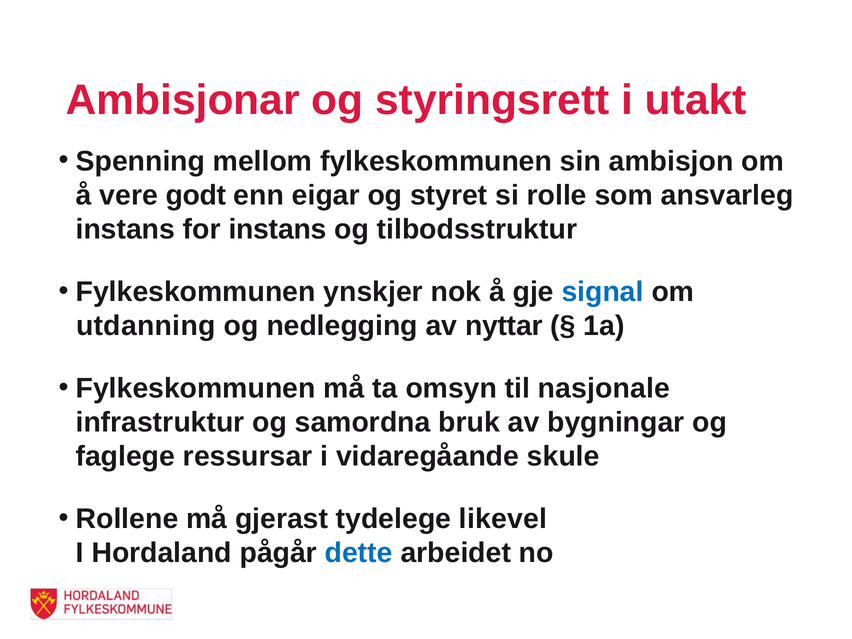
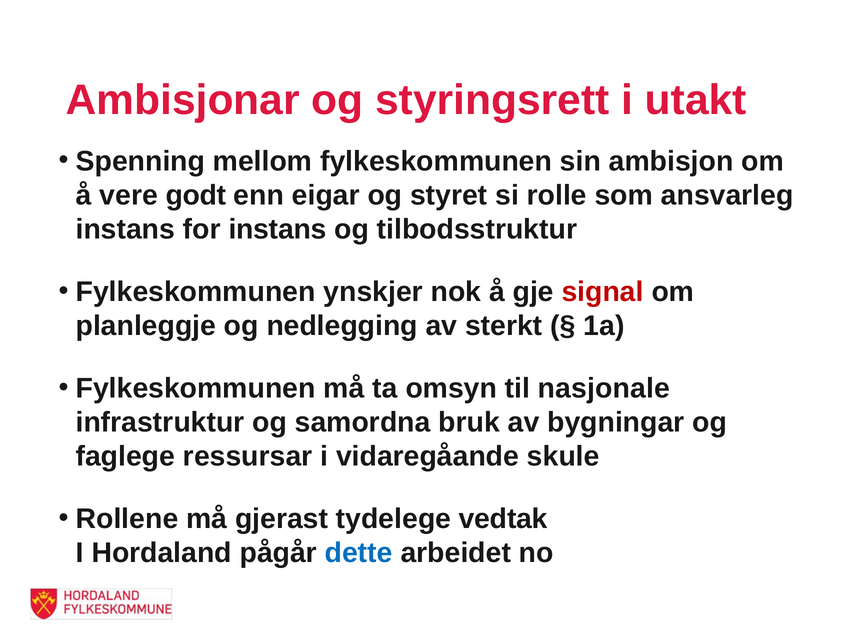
signal colour: blue -> red (603, 292)
utdanning: utdanning -> planleggje (146, 326)
nyttar: nyttar -> sterkt (504, 326)
likevel: likevel -> vedtak (503, 519)
